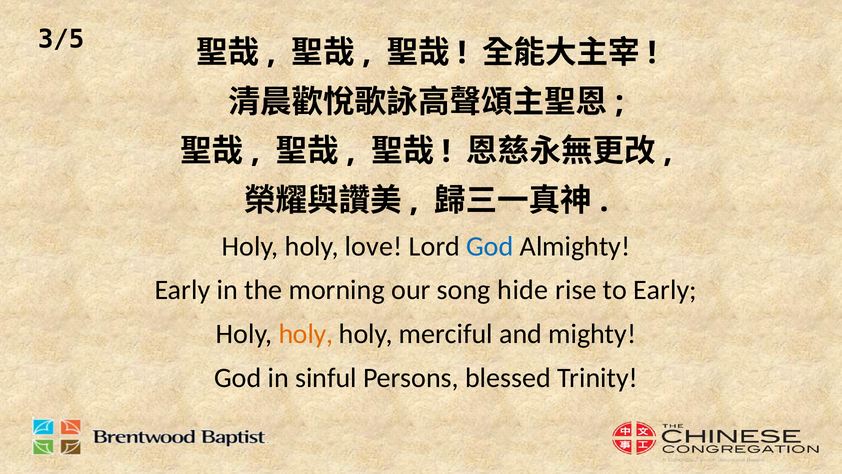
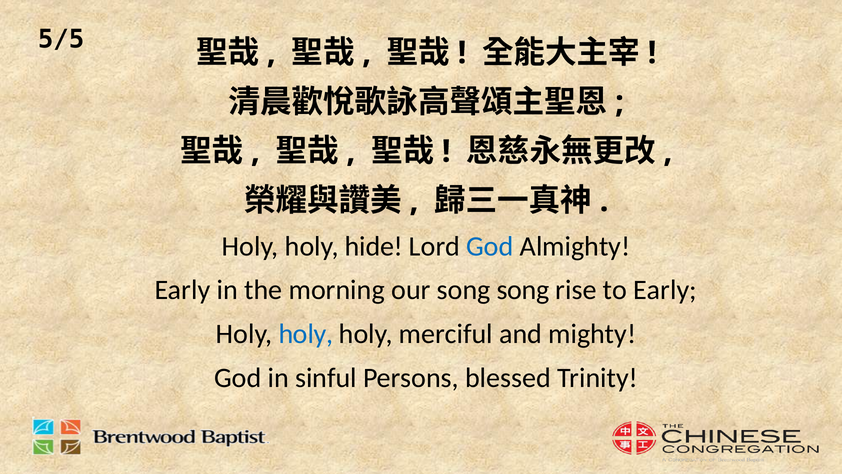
3/5: 3/5 -> 5/5 (61, 39)
love: love -> hide (374, 246)
song hide: hide -> song (523, 290)
holy colour: orange -> blue (306, 334)
